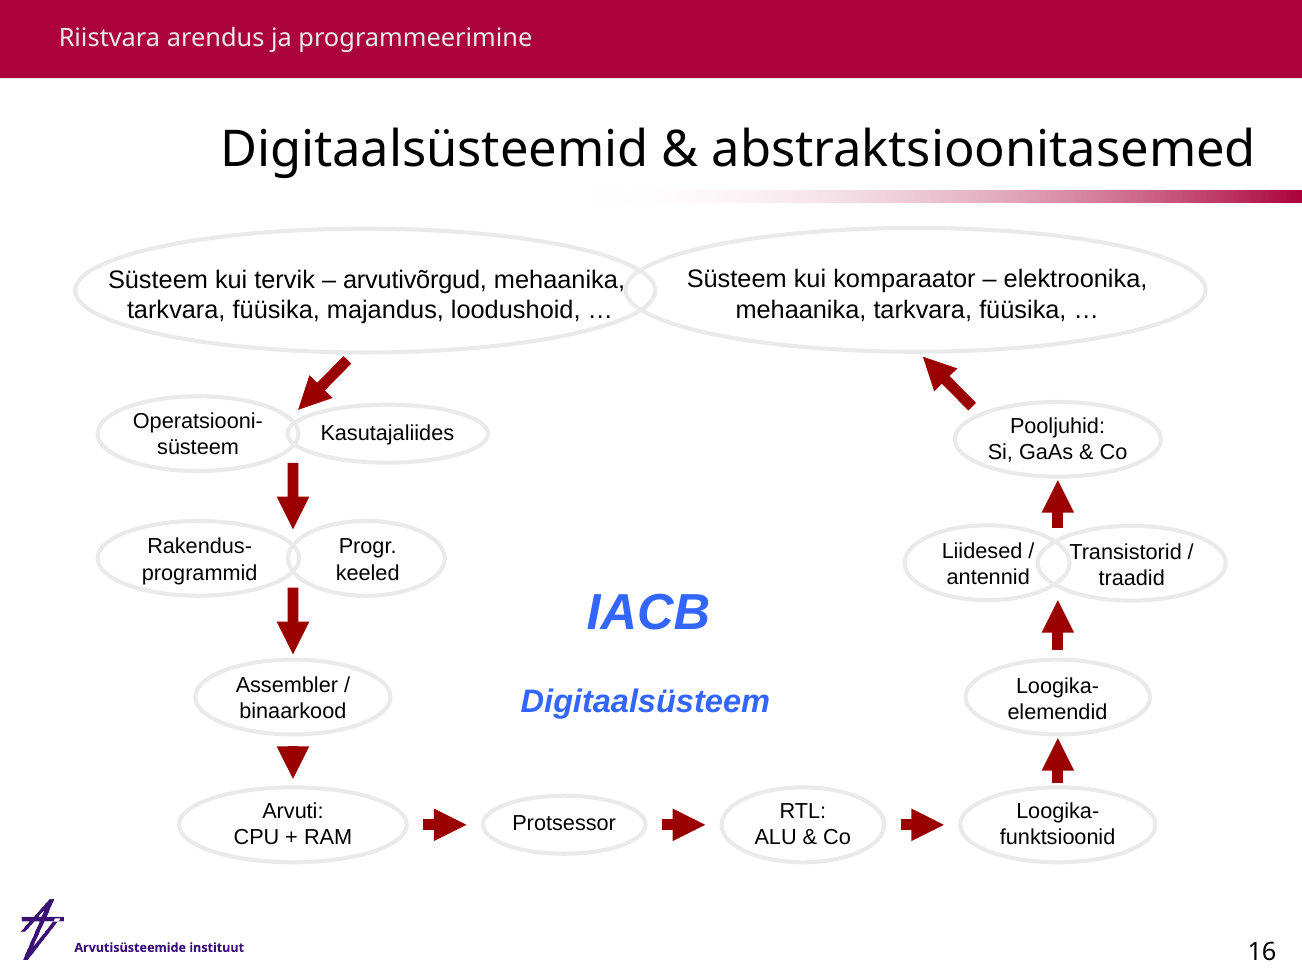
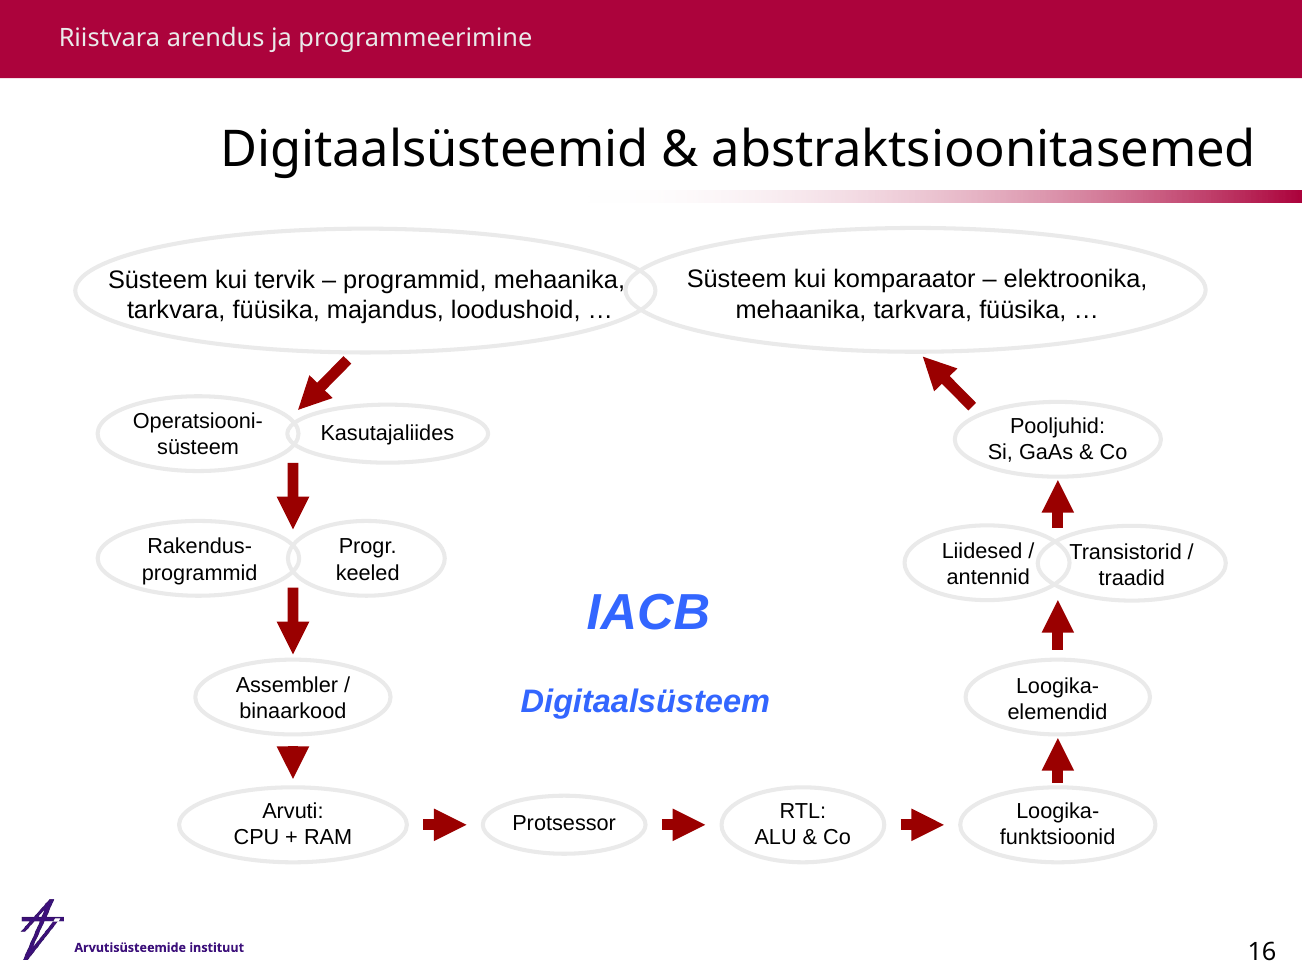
arvutivõrgud: arvutivõrgud -> programmid (415, 280)
